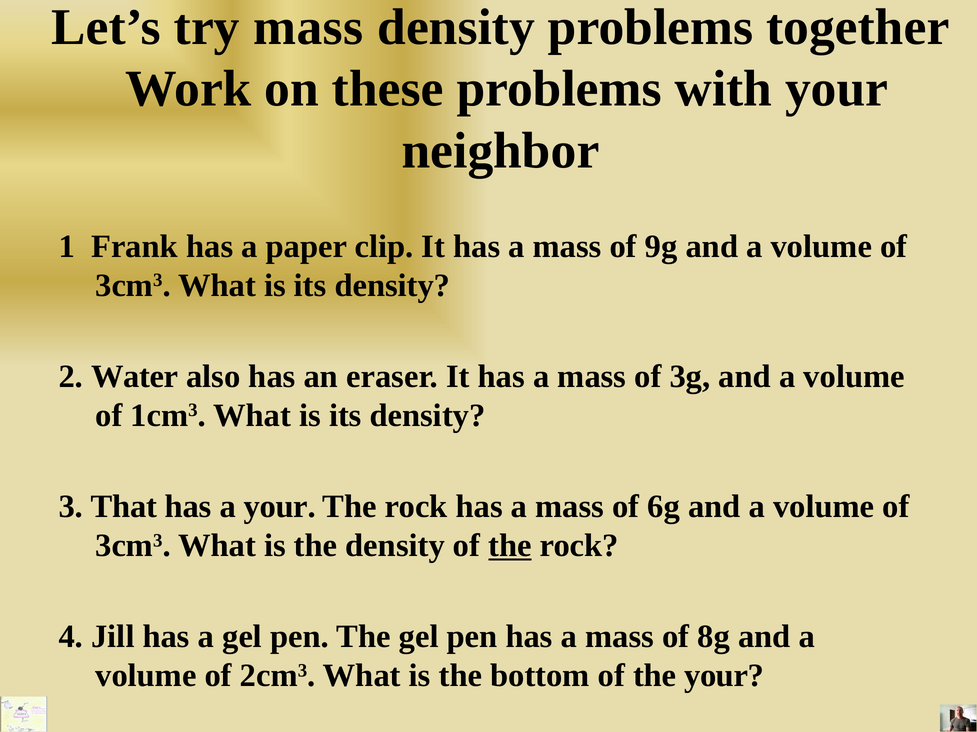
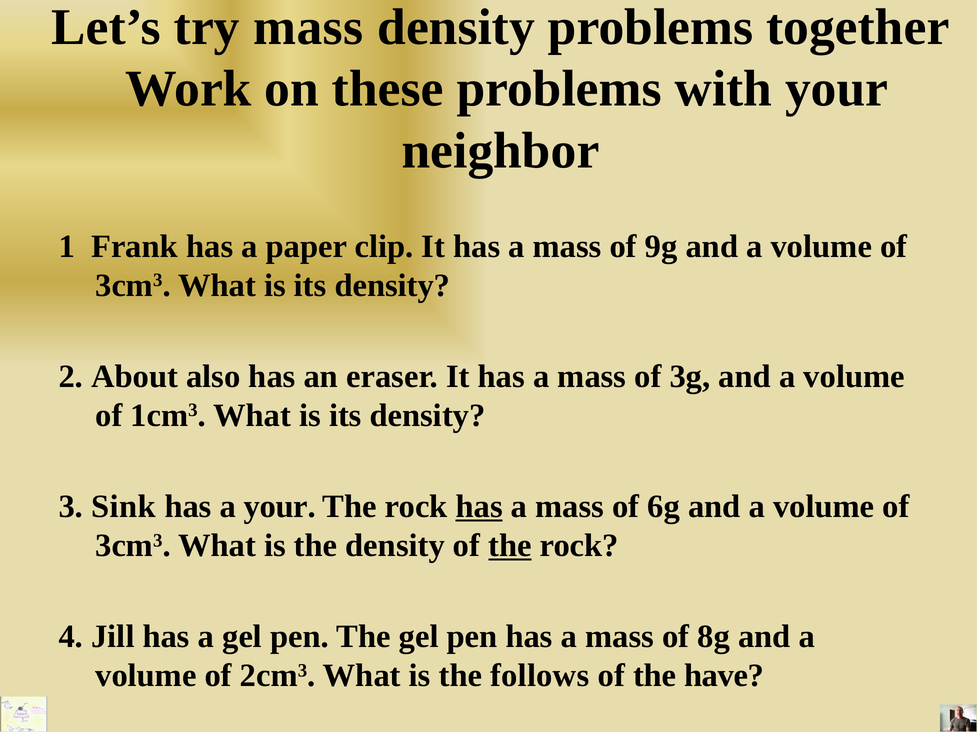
Water: Water -> About (135, 377)
That: That -> Sink (124, 507)
has underline: none -> present (479, 507)
bottom: bottom -> follows (540, 676)
the your: your -> have (724, 676)
